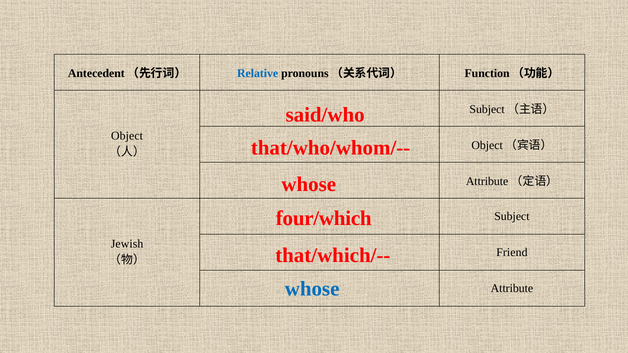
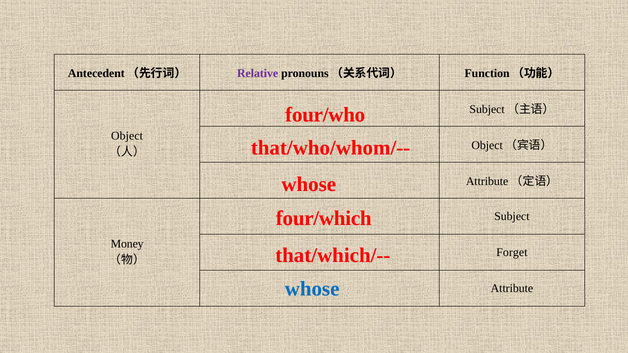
Relative colour: blue -> purple (258, 73)
said/who: said/who -> four/who (325, 115)
Jewish: Jewish -> Money (127, 244)
Friend: Friend -> Forget (512, 252)
